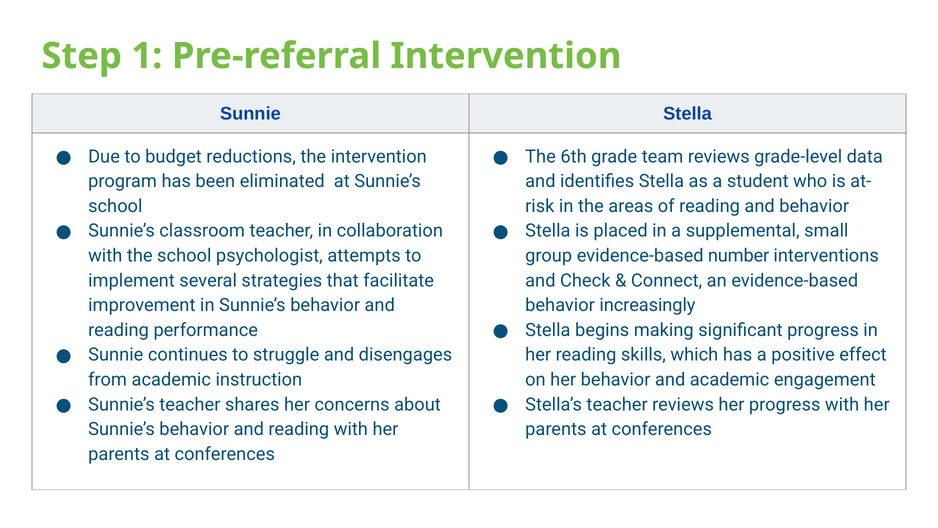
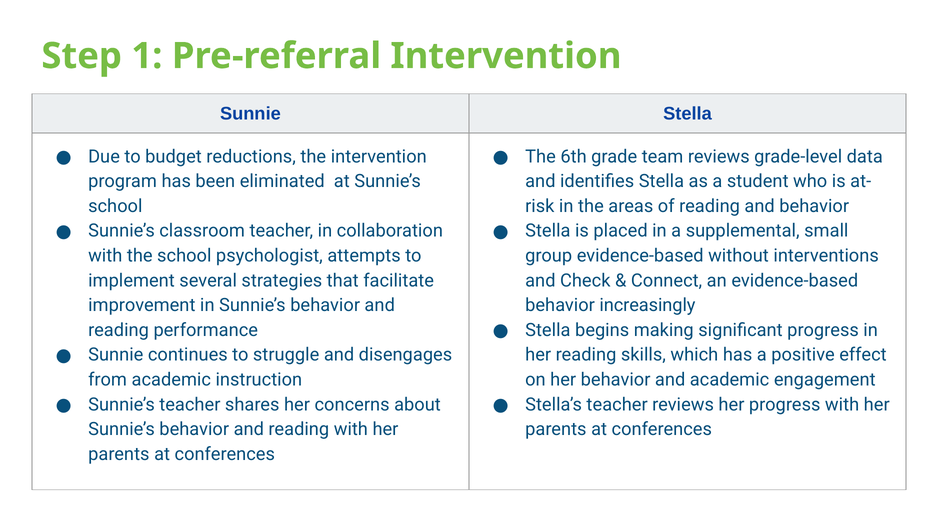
number: number -> without (738, 256)
